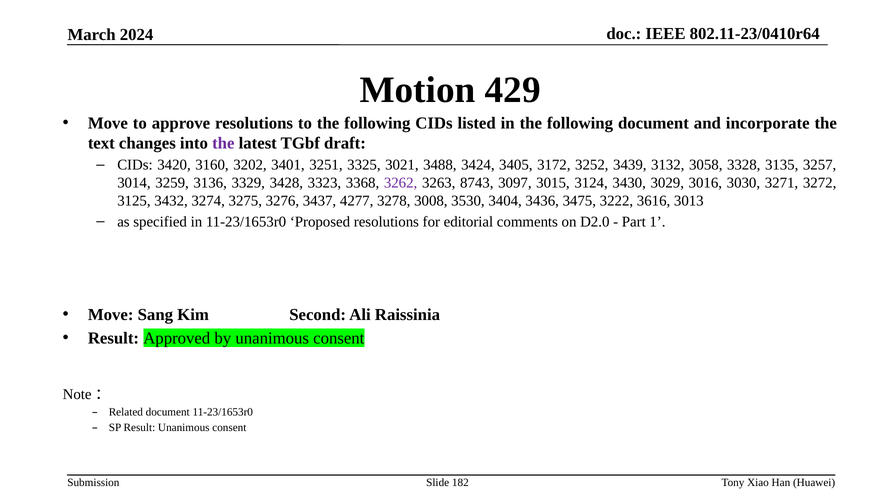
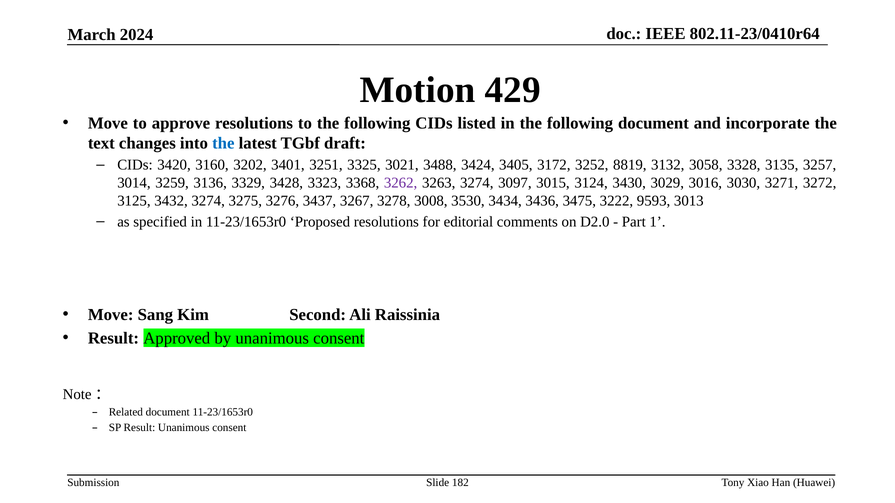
the colour: purple -> blue (223, 143)
3439: 3439 -> 8819 (630, 165)
3263 8743: 8743 -> 3274 (477, 183)
4277: 4277 -> 3267 (357, 201)
3404: 3404 -> 3434 (505, 201)
3616: 3616 -> 9593 (654, 201)
